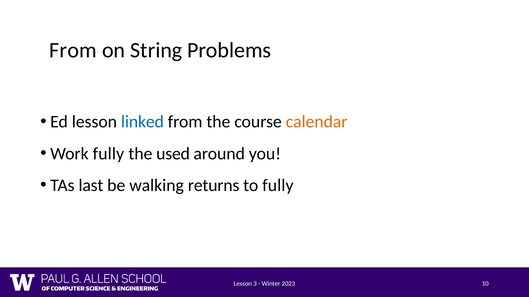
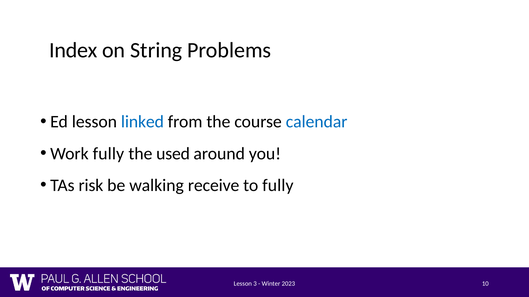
From: From -> Index (73, 50)
calendar colour: orange -> blue (317, 122)
last: last -> risk (91, 186)
returns: returns -> receive (214, 186)
